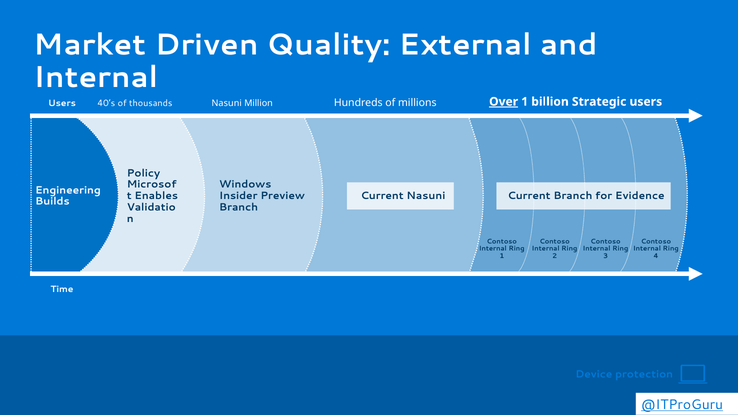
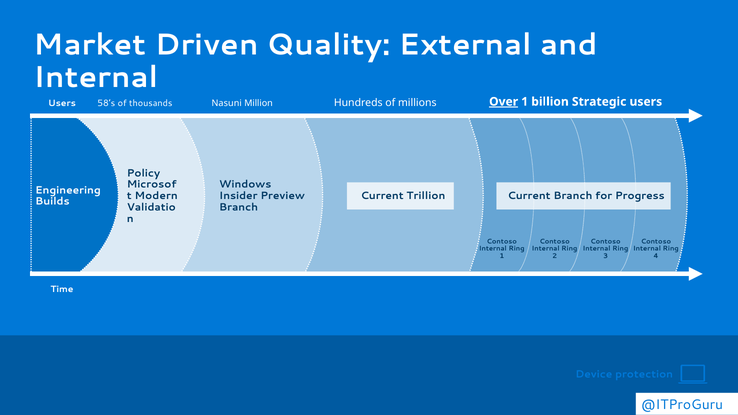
40’s: 40’s -> 58’s (106, 103)
Enables: Enables -> Modern (156, 196)
Current Nasuni: Nasuni -> Trillion (426, 196)
Evidence: Evidence -> Progress (640, 196)
@ITProGuru underline: present -> none (682, 405)
